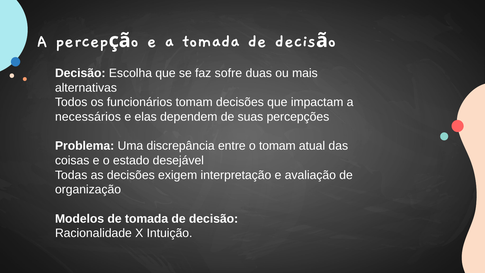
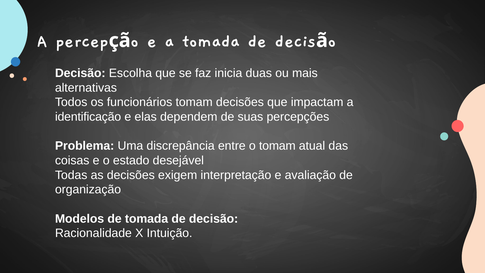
sofre: sofre -> inicia (228, 73)
necessários: necessários -> identificação (88, 117)
